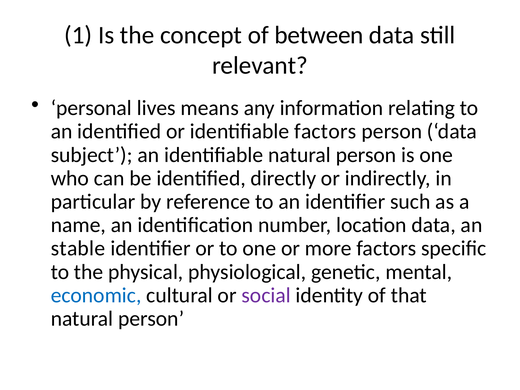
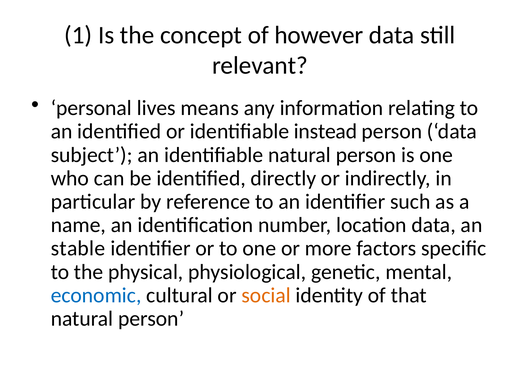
between: between -> however (319, 35)
identifiable factors: factors -> instead (325, 132)
social colour: purple -> orange (266, 295)
